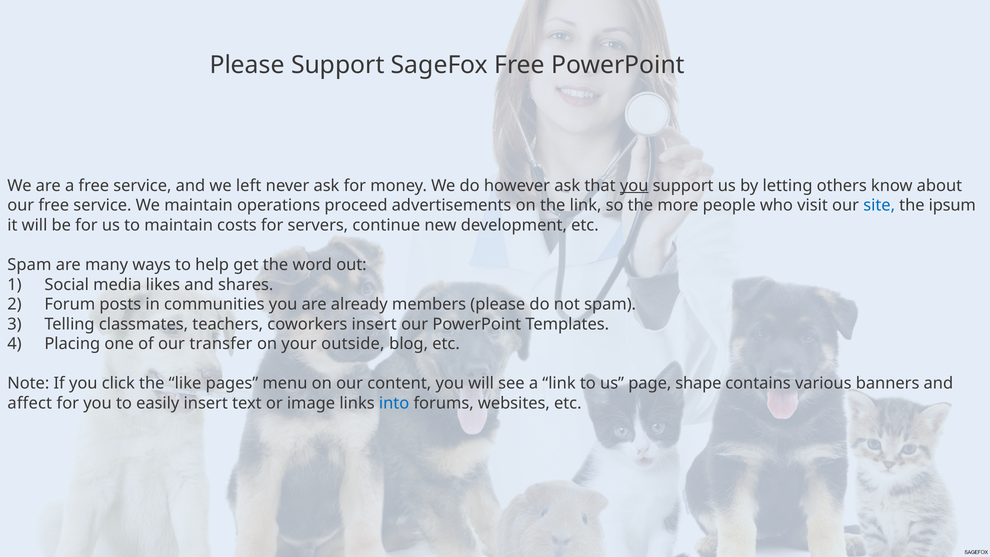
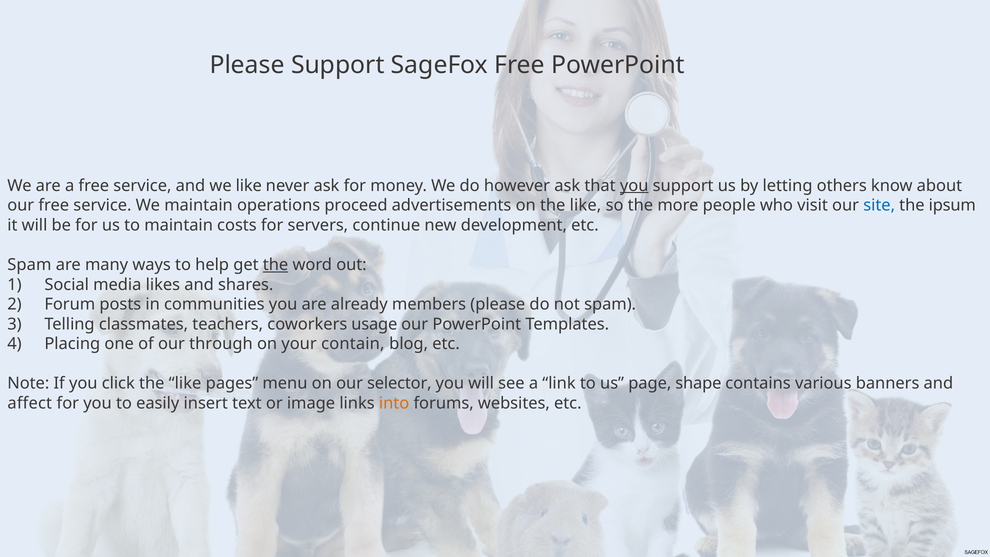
we left: left -> like (249, 186)
on the link: link -> like (585, 205)
the underline: none -> present (276, 265)
coworkers insert: insert -> usage (374, 324)
transfer: transfer -> through (221, 344)
outside: outside -> contain (353, 344)
content: content -> selector (399, 383)
into colour: blue -> orange (394, 403)
